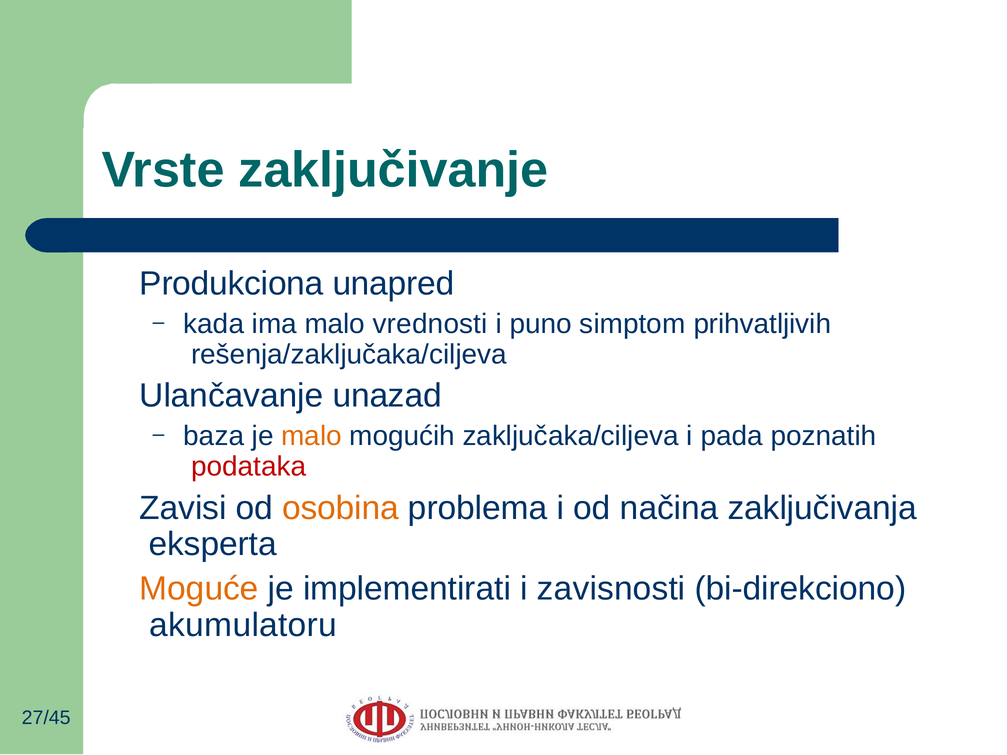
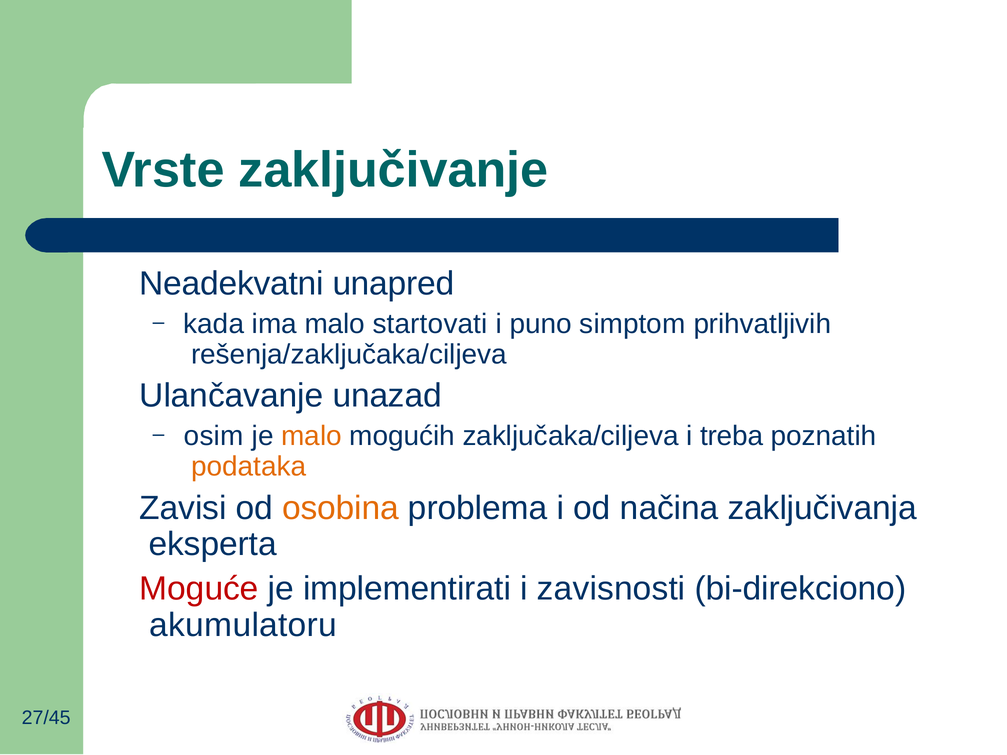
Produkciona: Produkciona -> Neadekvatni (231, 284)
vrednosti: vrednosti -> startovati (430, 324)
baza: baza -> osim (214, 436)
pada: pada -> treba (732, 436)
podataka colour: red -> orange (249, 466)
Moguće colour: orange -> red (199, 589)
